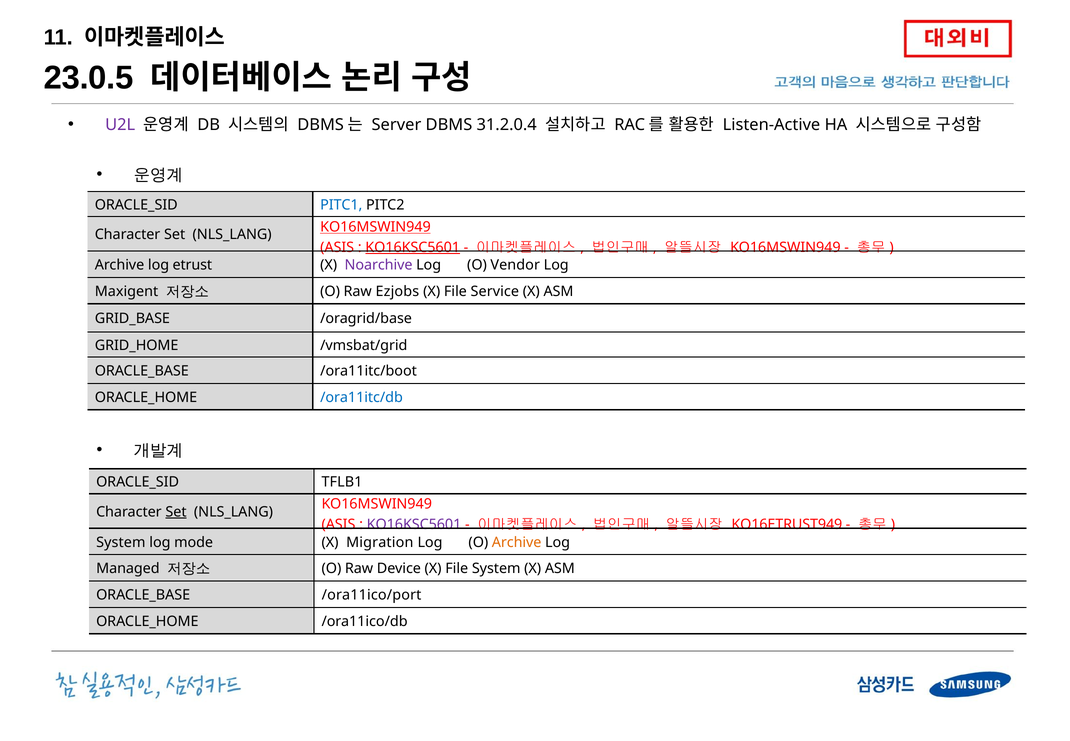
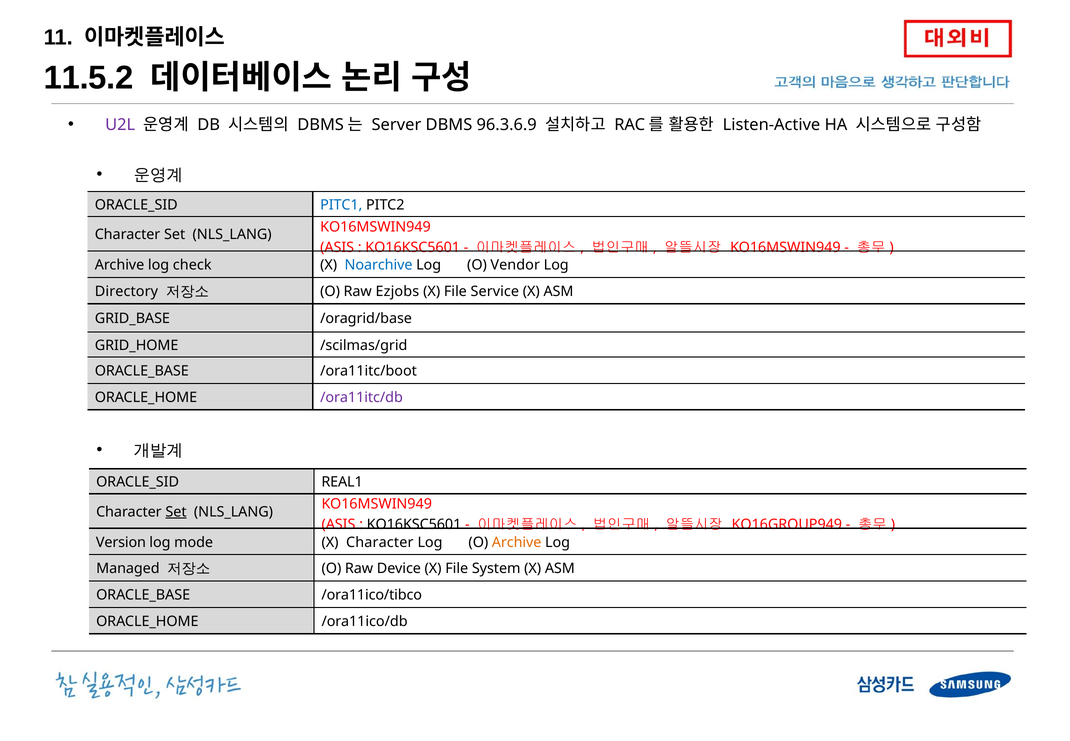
23.0.5: 23.0.5 -> 11.5.2 (89, 78)
31.2.0.4: 31.2.0.4 -> 96.3.6.9 (507, 125)
KO16MSWIN949 underline: present -> none (375, 227)
KO16KSC5601 underline: present -> none (413, 247)
etrust: etrust -> check (192, 265)
Noarchive colour: purple -> blue (379, 265)
Maxigent: Maxigent -> Directory (126, 291)
/vmsbat/grid: /vmsbat/grid -> /scilmas/grid (364, 345)
/ora11itc/db colour: blue -> purple (362, 397)
TFLB1: TFLB1 -> REAL1 (342, 482)
KO16KSC5601 colour: purple -> black (414, 524)
KO16ETRUST949: KO16ETRUST949 -> KO16GROUP949 (787, 524)
System: System -> Version (121, 542)
X Migration: Migration -> Character (380, 542)
/ora11ico/port: /ora11ico/port -> /ora11ico/tibco (372, 595)
